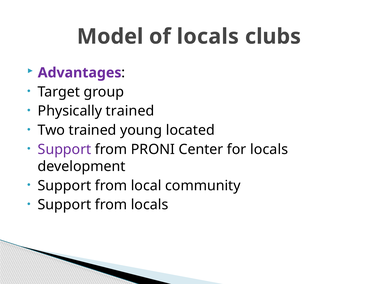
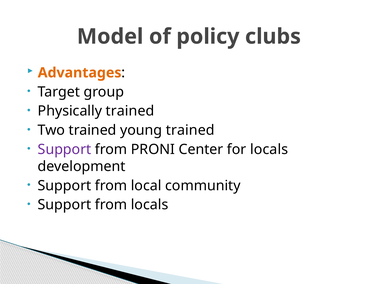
of locals: locals -> policy (208, 36)
Advantages colour: purple -> orange (80, 73)
young located: located -> trained (190, 130)
